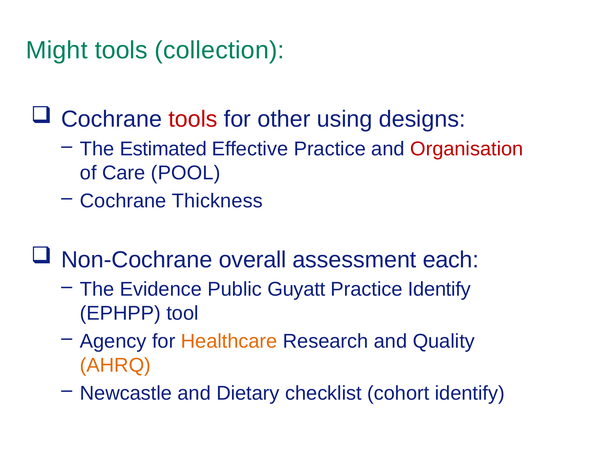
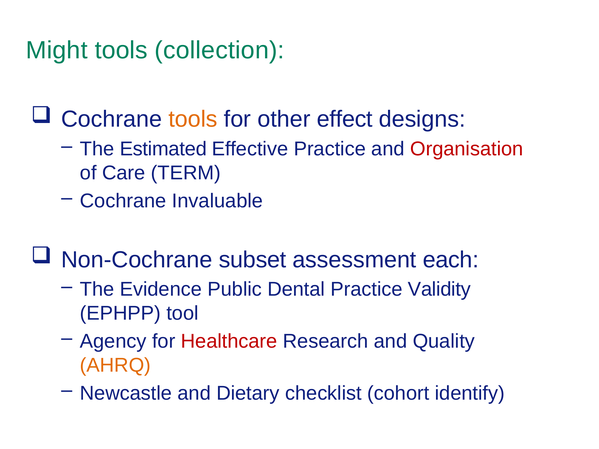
tools colour: red -> orange (193, 119)
using: using -> effect (345, 119)
POOL: POOL -> TERM (186, 173)
Thickness: Thickness -> Invaluable (217, 201)
overall: overall -> subset (253, 260)
Guyatt: Guyatt -> Dental (296, 290)
Practice Identify: Identify -> Validity (439, 290)
Healthcare colour: orange -> red (229, 341)
